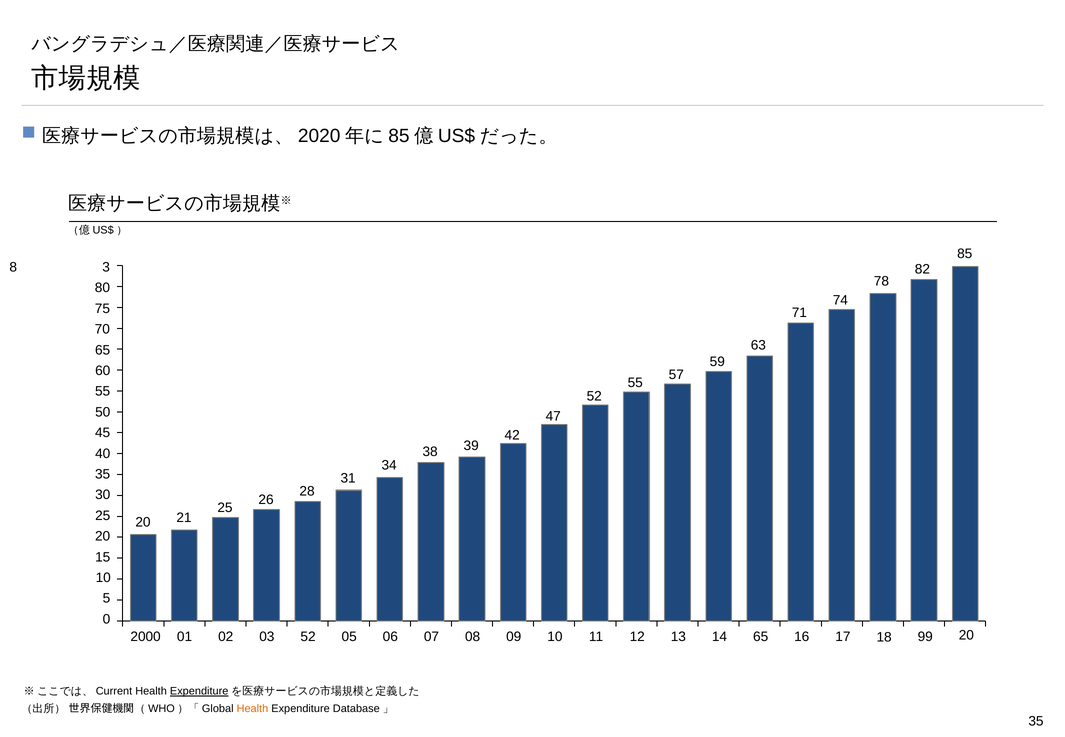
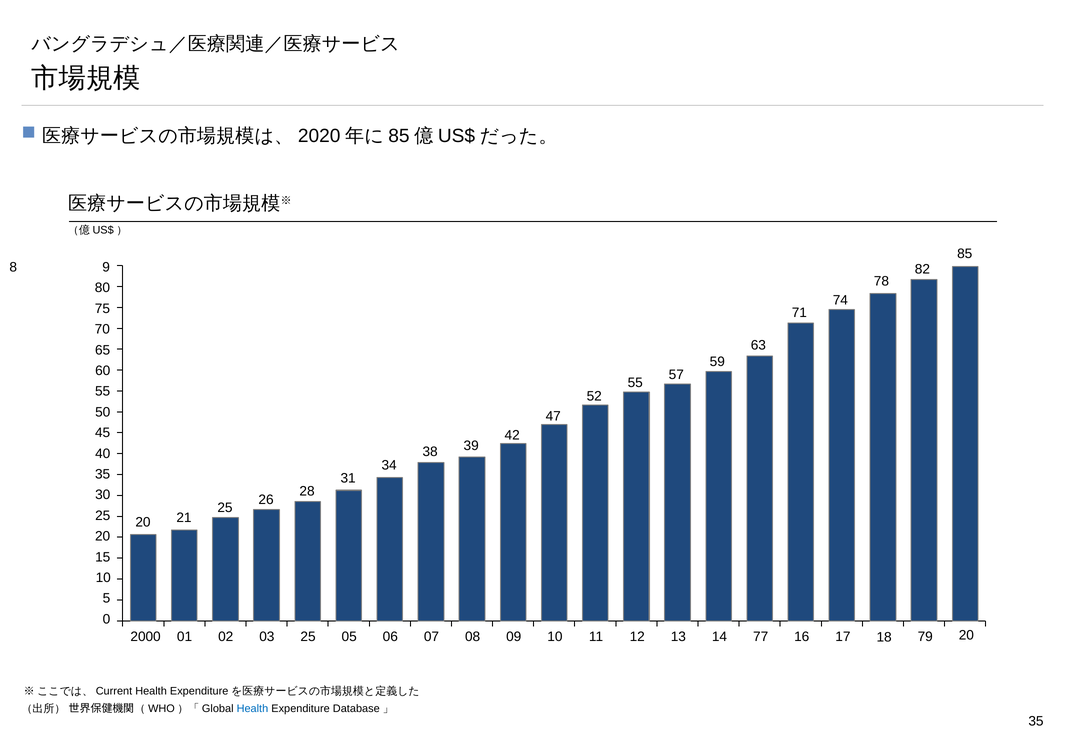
3: 3 -> 9 (106, 267)
2000 52: 52 -> 25 (308, 637)
13 65: 65 -> 77 (761, 637)
99: 99 -> 79 (925, 637)
Expenditure underline: present -> none (199, 692)
Health colour: orange -> blue (252, 709)
